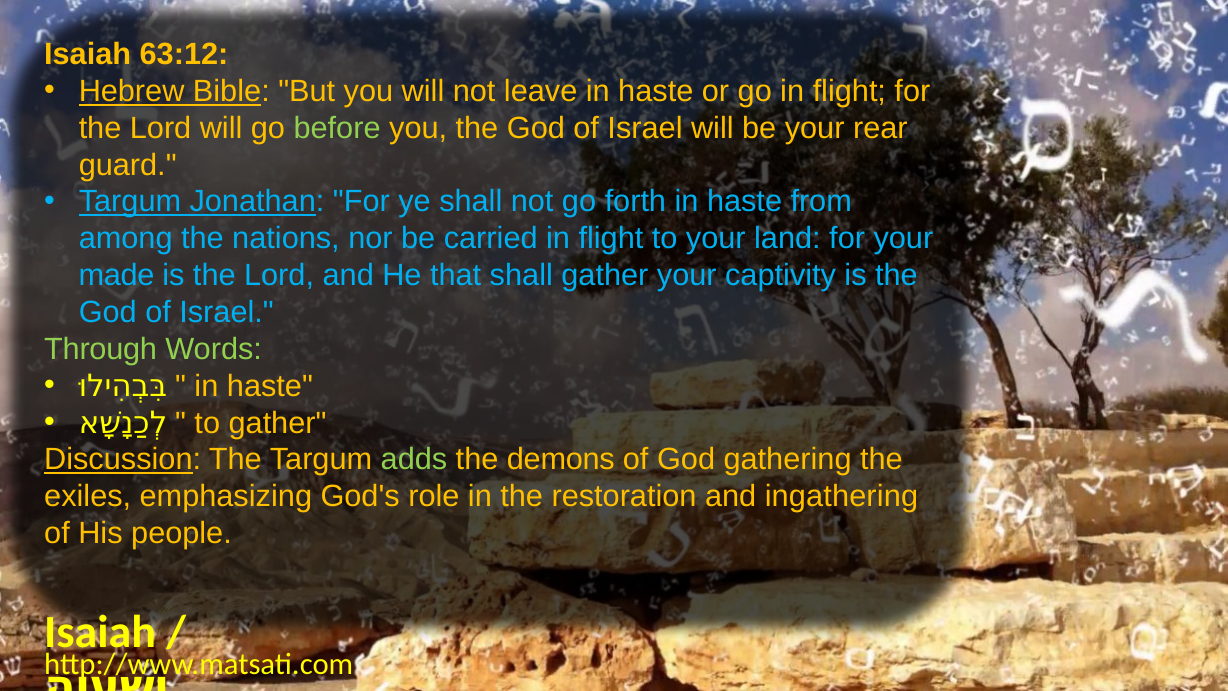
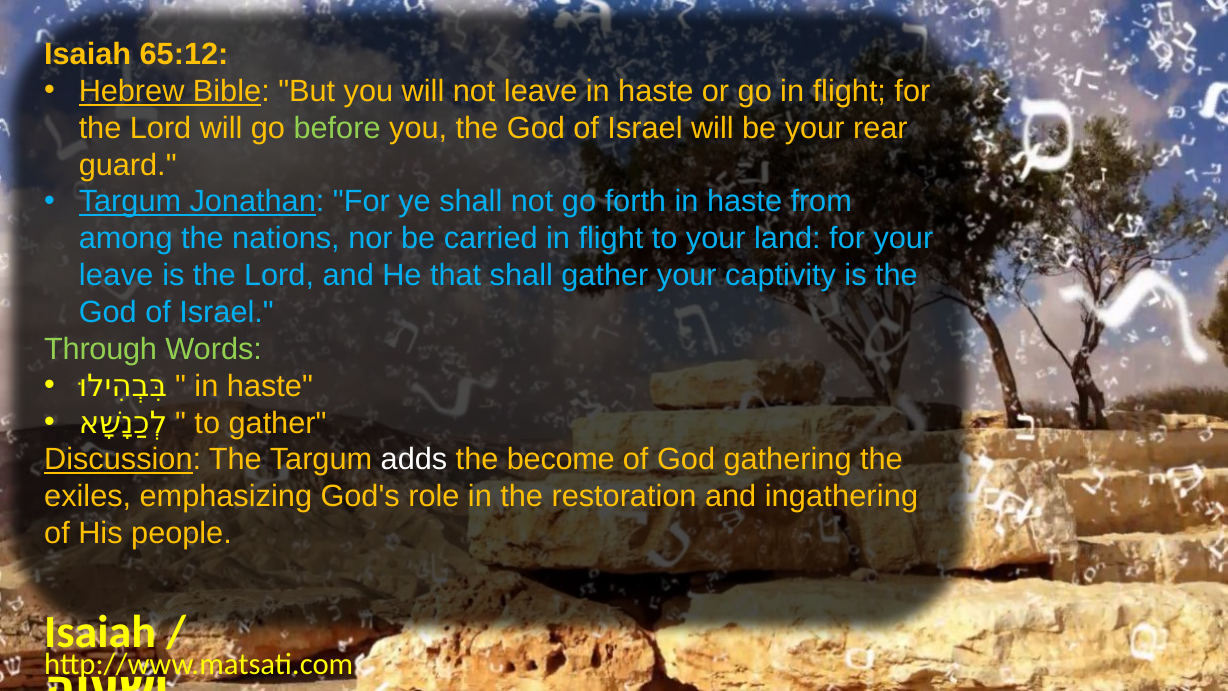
63:12: 63:12 -> 65:12 (184, 54)
made: made -> leave (116, 275)
adds colour: light green -> white (414, 460)
demons: demons -> become (561, 460)
